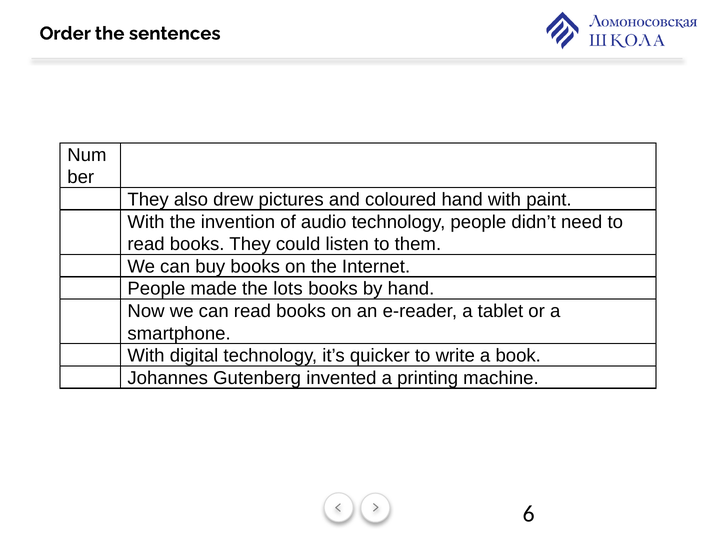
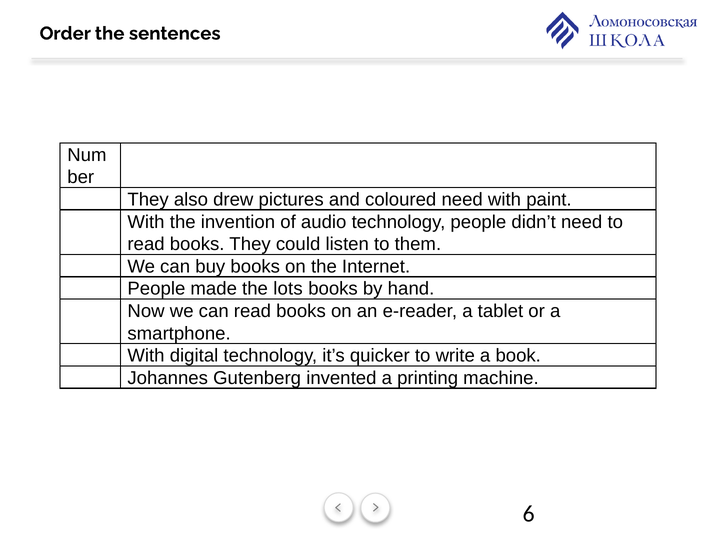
coloured hand: hand -> need (462, 200)
